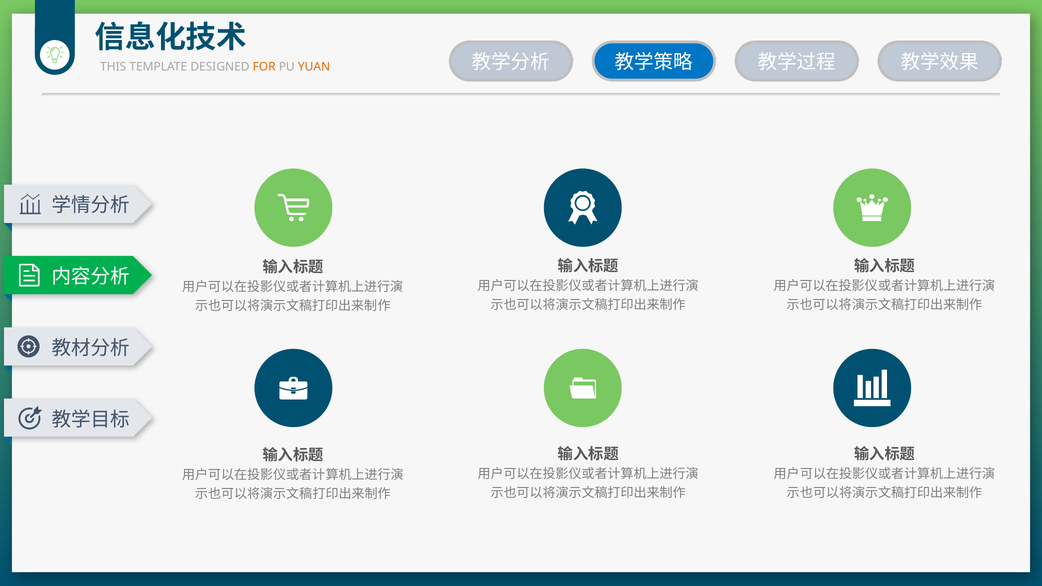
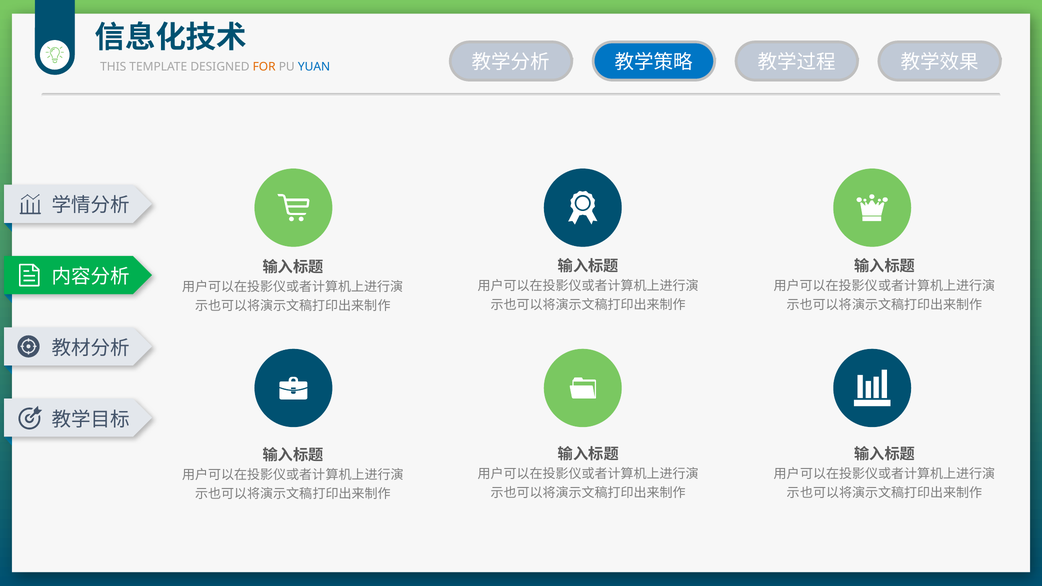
YUAN colour: orange -> blue (314, 67)
